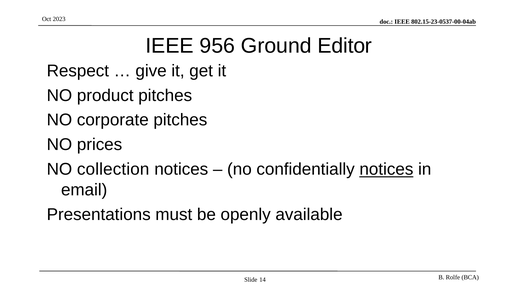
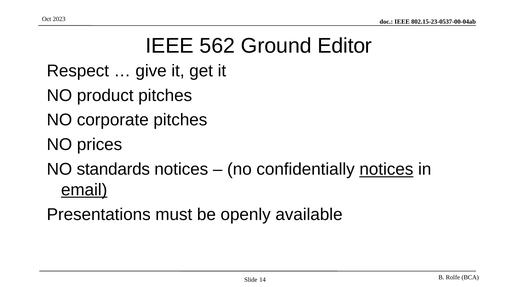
956: 956 -> 562 (217, 46)
collection: collection -> standards (113, 169)
email underline: none -> present (84, 190)
